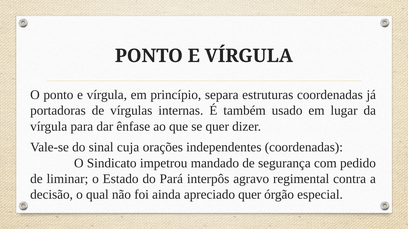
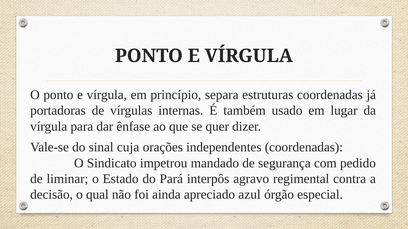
apreciado quer: quer -> azul (250, 195)
